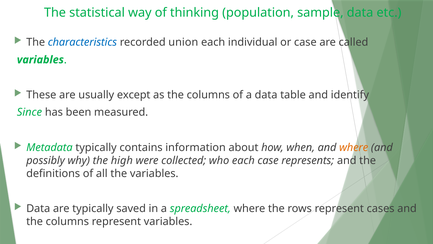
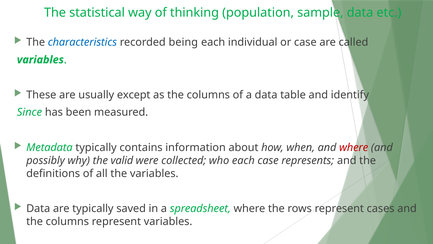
union: union -> being (183, 42)
where colour: orange -> red (354, 147)
high: high -> valid (122, 160)
